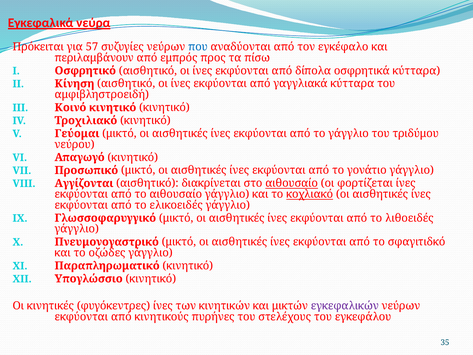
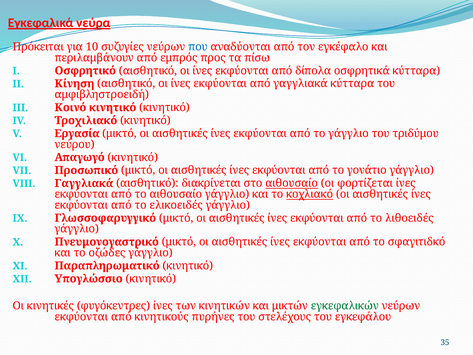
57: 57 -> 10 (92, 47)
Γεύομαι: Γεύομαι -> Εργασία (77, 133)
Αγγίζονται: Αγγίζονται -> Γαγγλιακά (84, 183)
εγκεφαλικών colour: purple -> green (345, 306)
